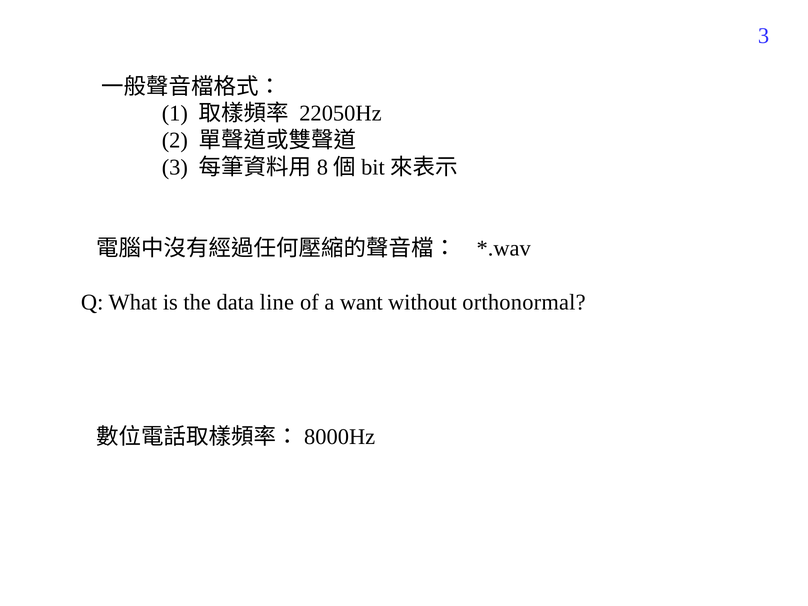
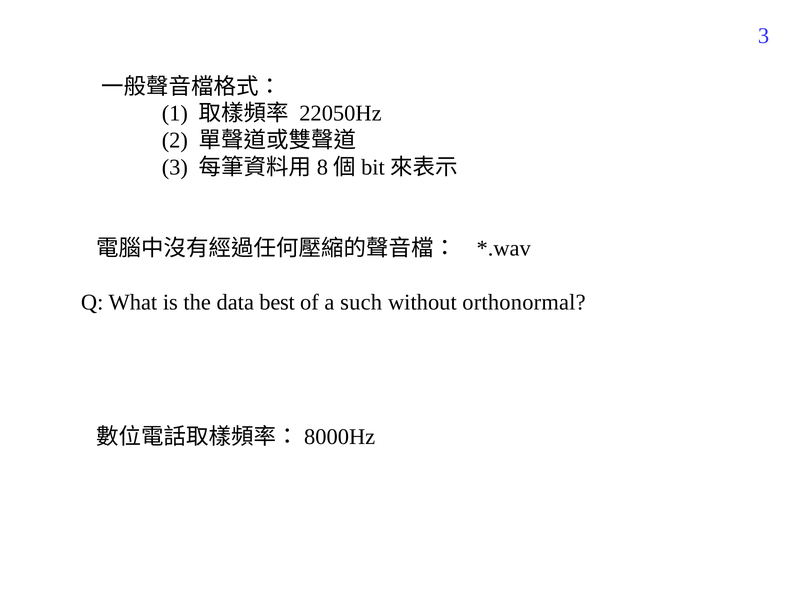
line: line -> best (277, 302)
want: want -> such (361, 302)
